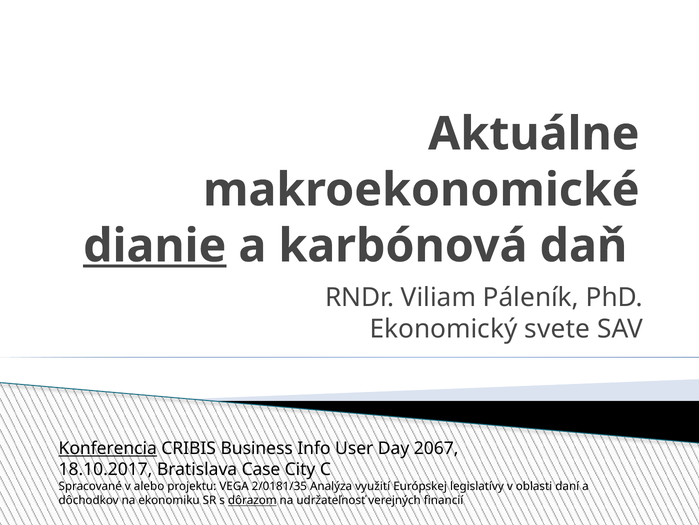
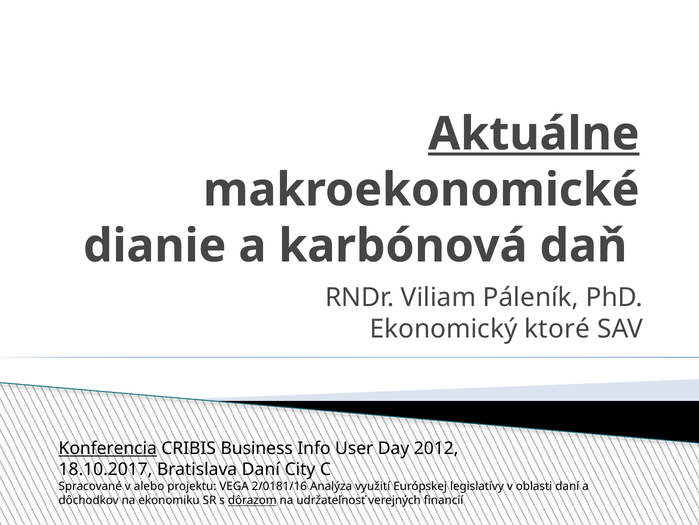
Aktuálne underline: none -> present (534, 134)
dianie underline: present -> none (155, 246)
svete: svete -> ktoré (557, 329)
2067: 2067 -> 2012 (436, 448)
Bratislava Case: Case -> Daní (261, 469)
2/0181/35: 2/0181/35 -> 2/0181/16 (279, 486)
